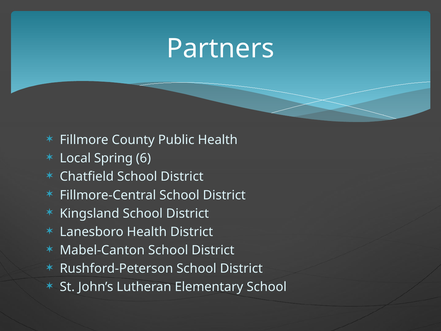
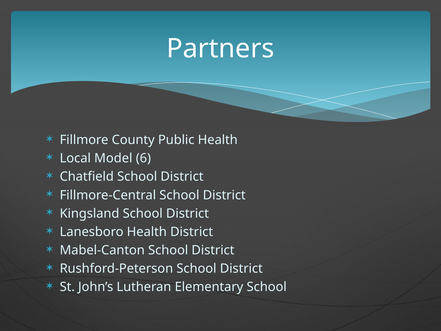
Spring: Spring -> Model (113, 158)
